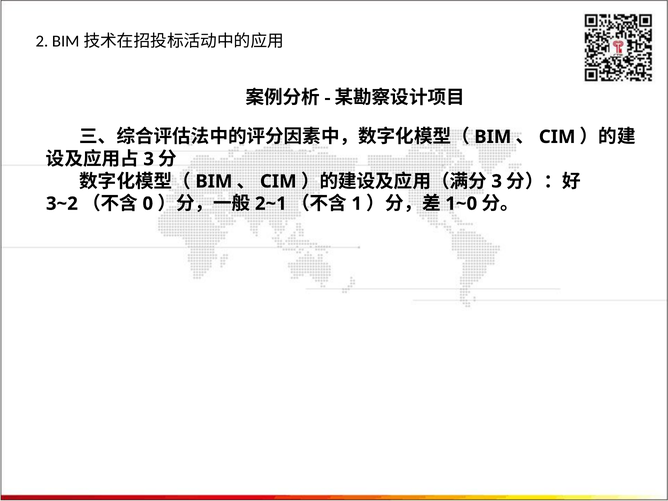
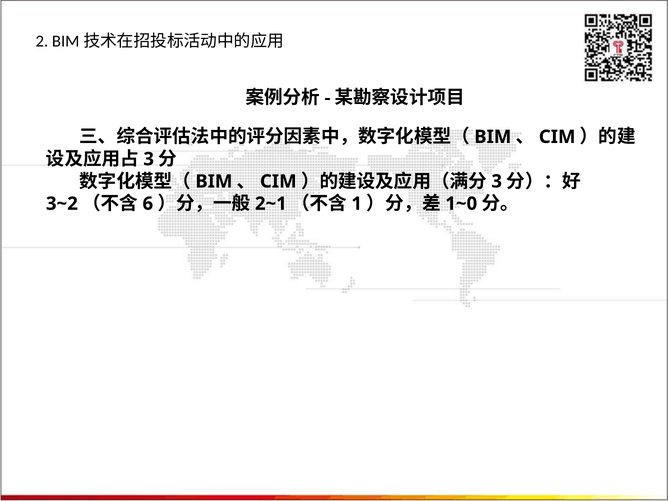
0: 0 -> 6 (148, 204)
